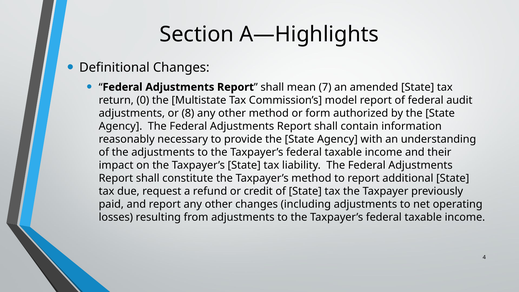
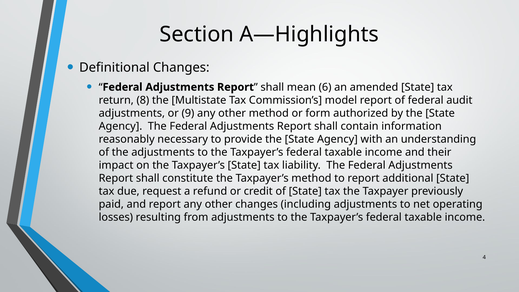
7: 7 -> 6 (325, 87)
0: 0 -> 8 (143, 100)
8: 8 -> 9 (188, 113)
